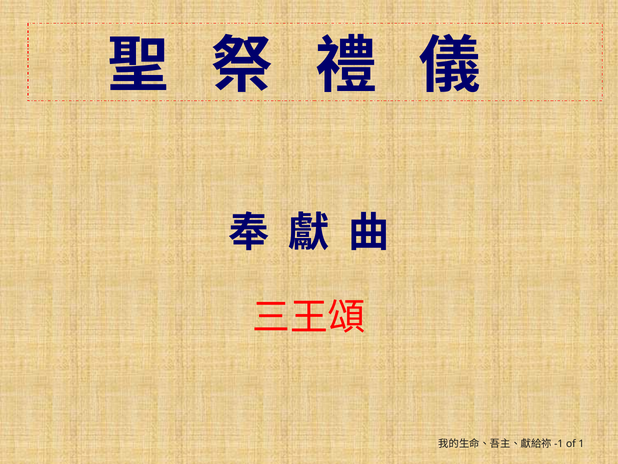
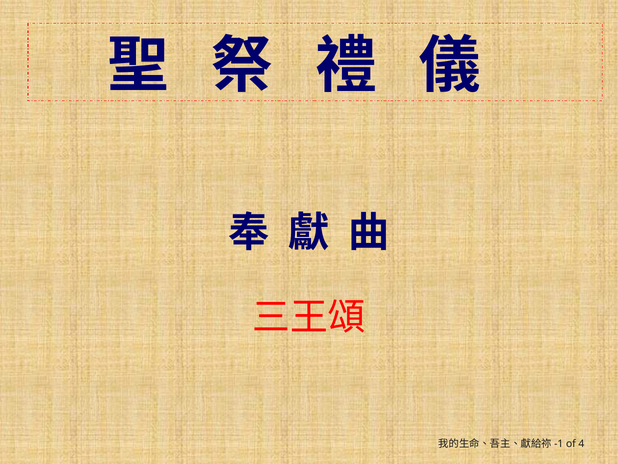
1: 1 -> 4 (581, 443)
